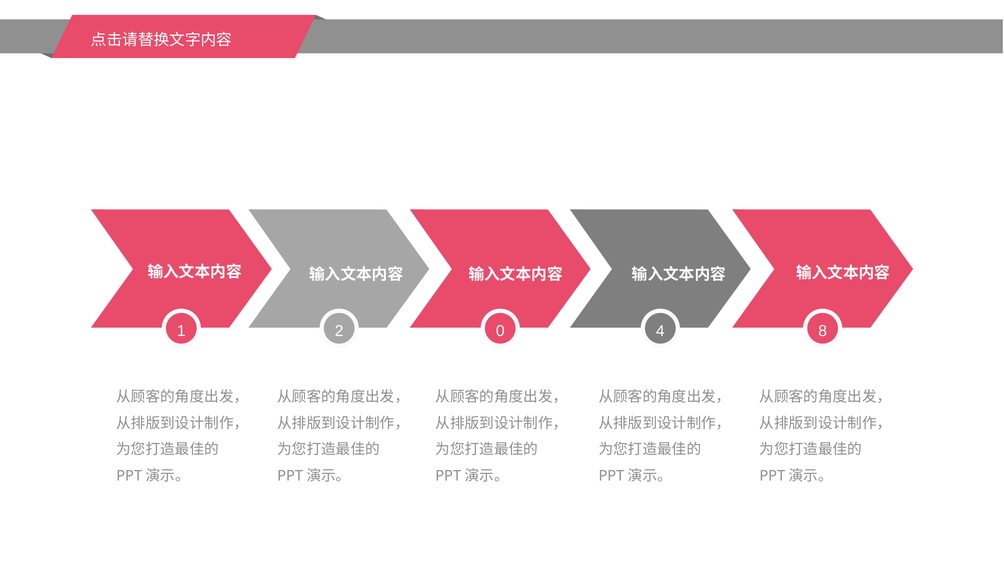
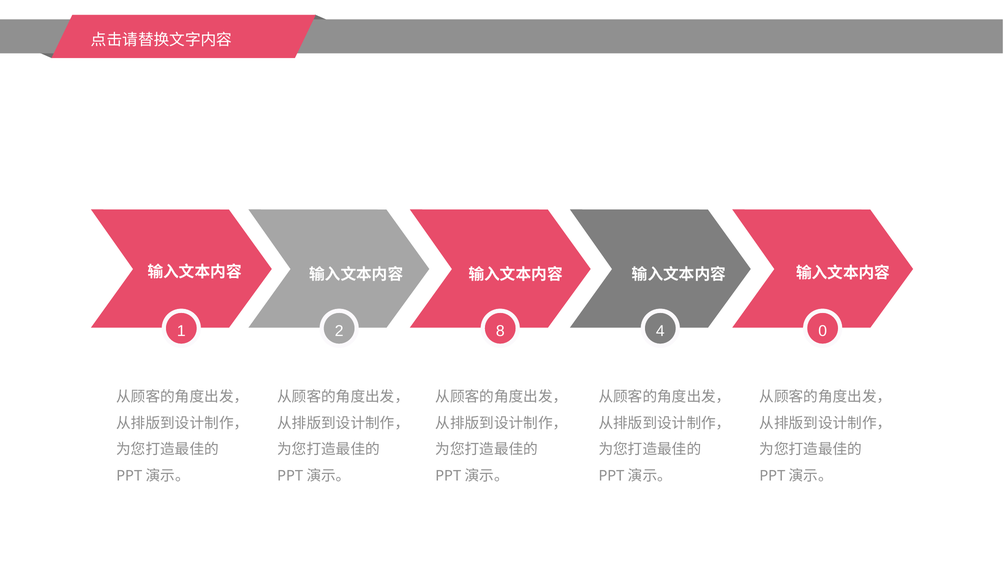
0: 0 -> 8 (500, 331)
8: 8 -> 0 (823, 331)
